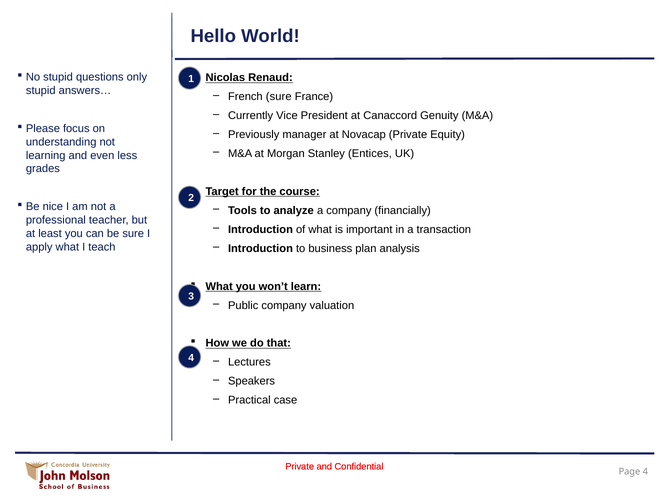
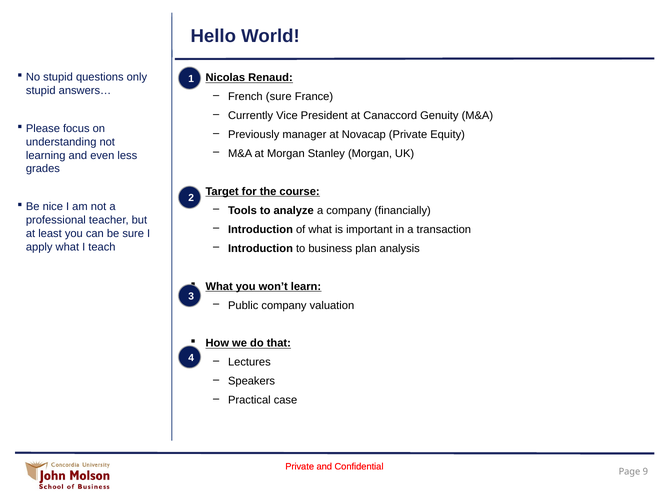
Stanley Entices: Entices -> Morgan (370, 154)
4: 4 -> 9 (645, 471)
